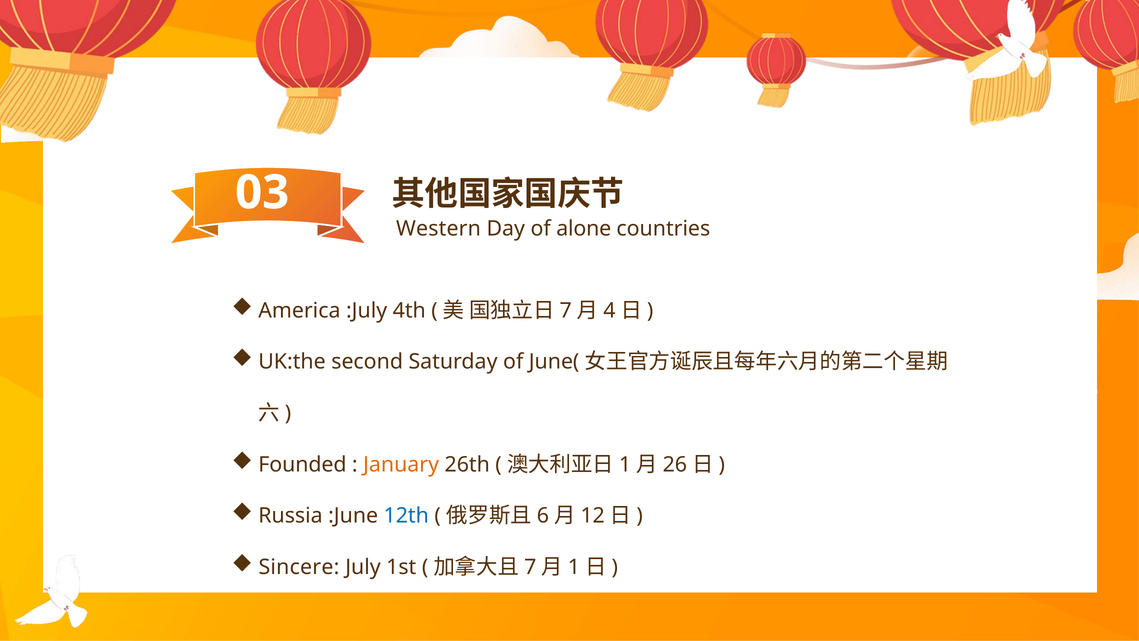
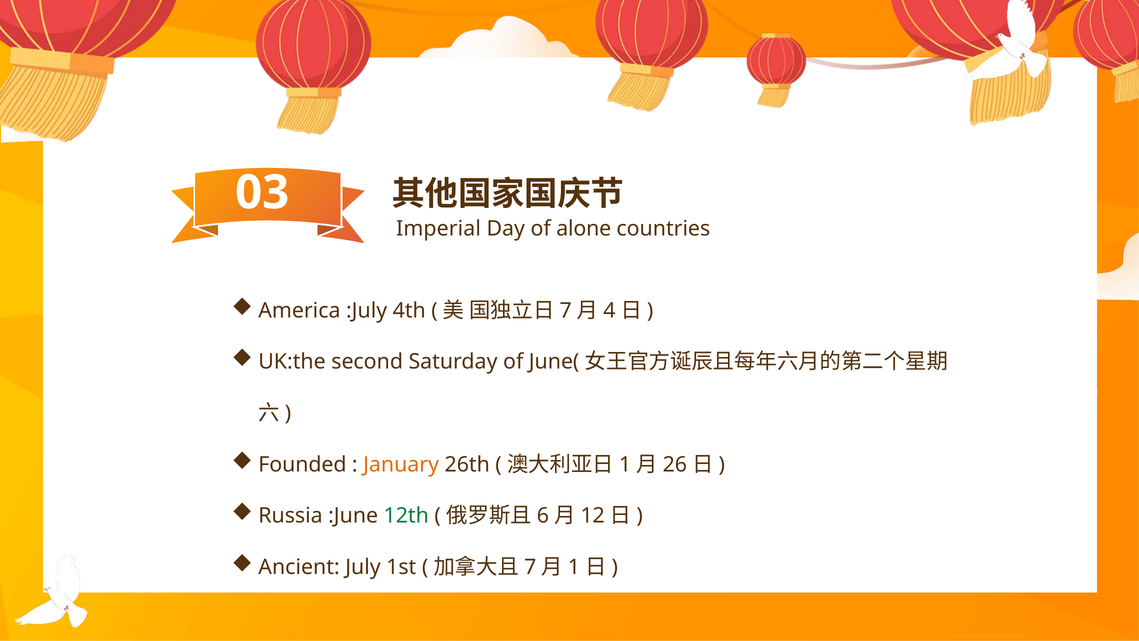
Western: Western -> Imperial (439, 228)
12th colour: blue -> green (406, 516)
Sincere: Sincere -> Ancient (299, 567)
